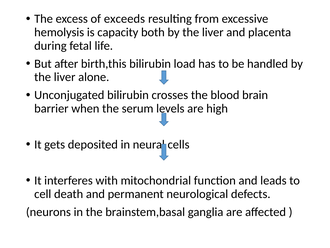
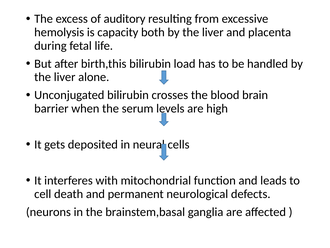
exceeds: exceeds -> auditory (125, 19)
